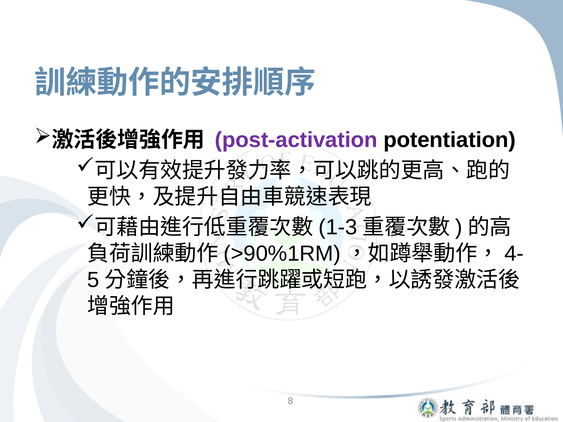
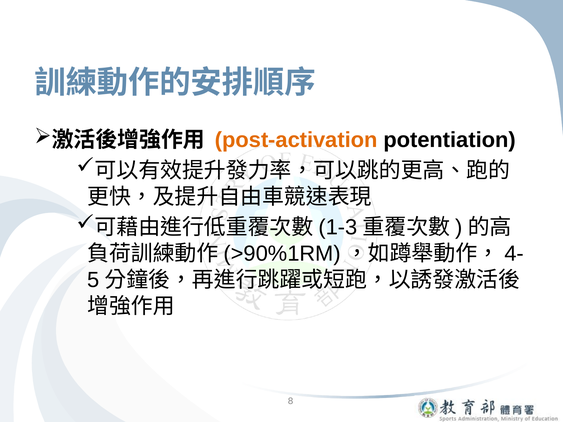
post-activation colour: purple -> orange (296, 140)
